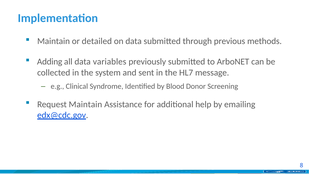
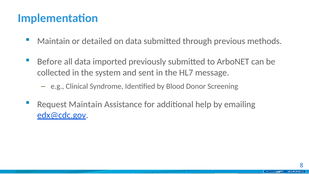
Adding: Adding -> Before (50, 62)
variables: variables -> imported (110, 62)
